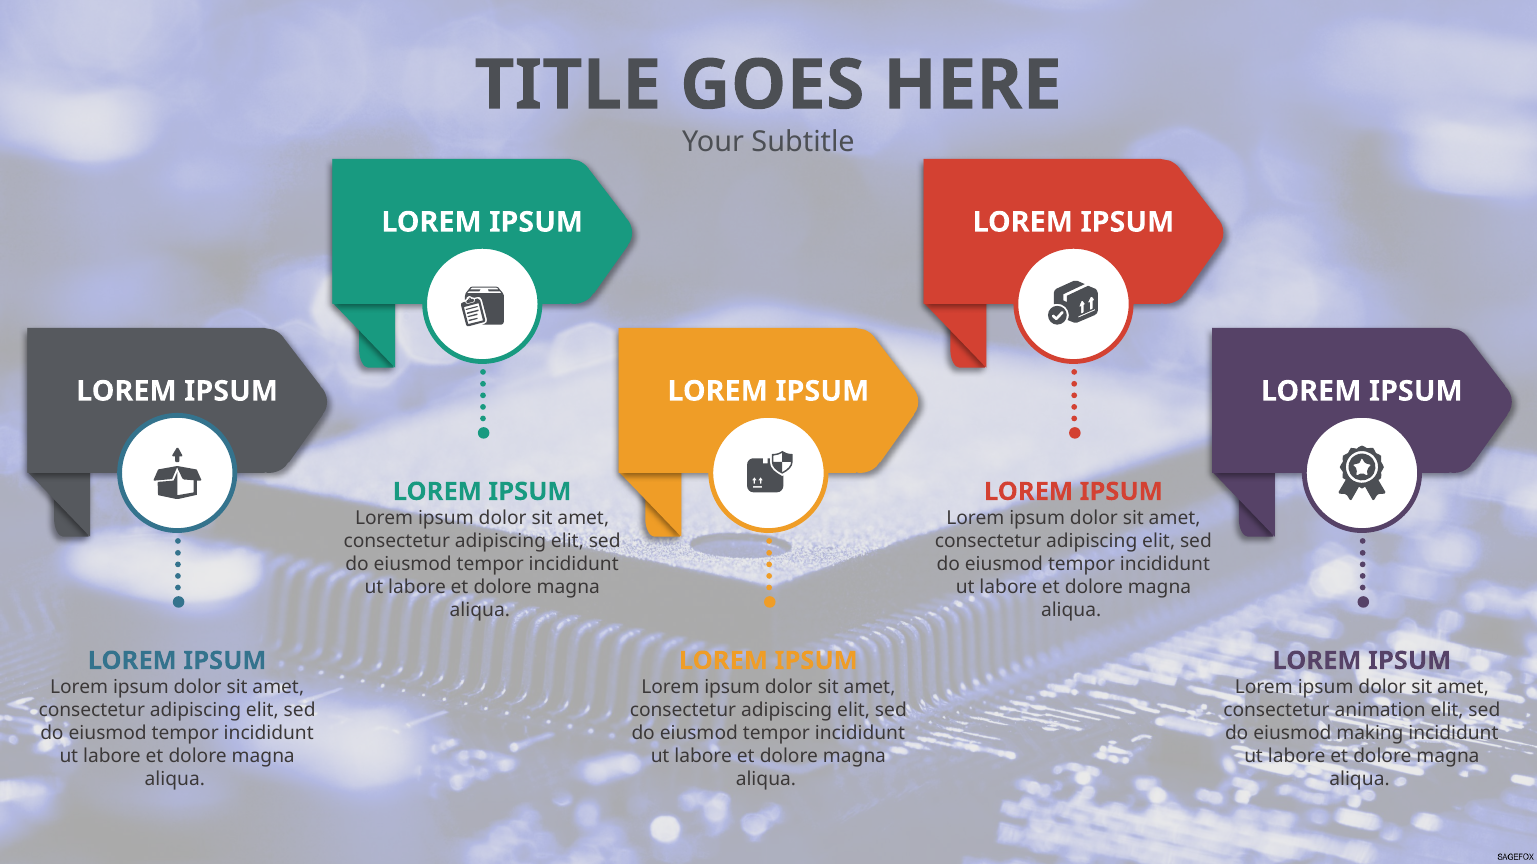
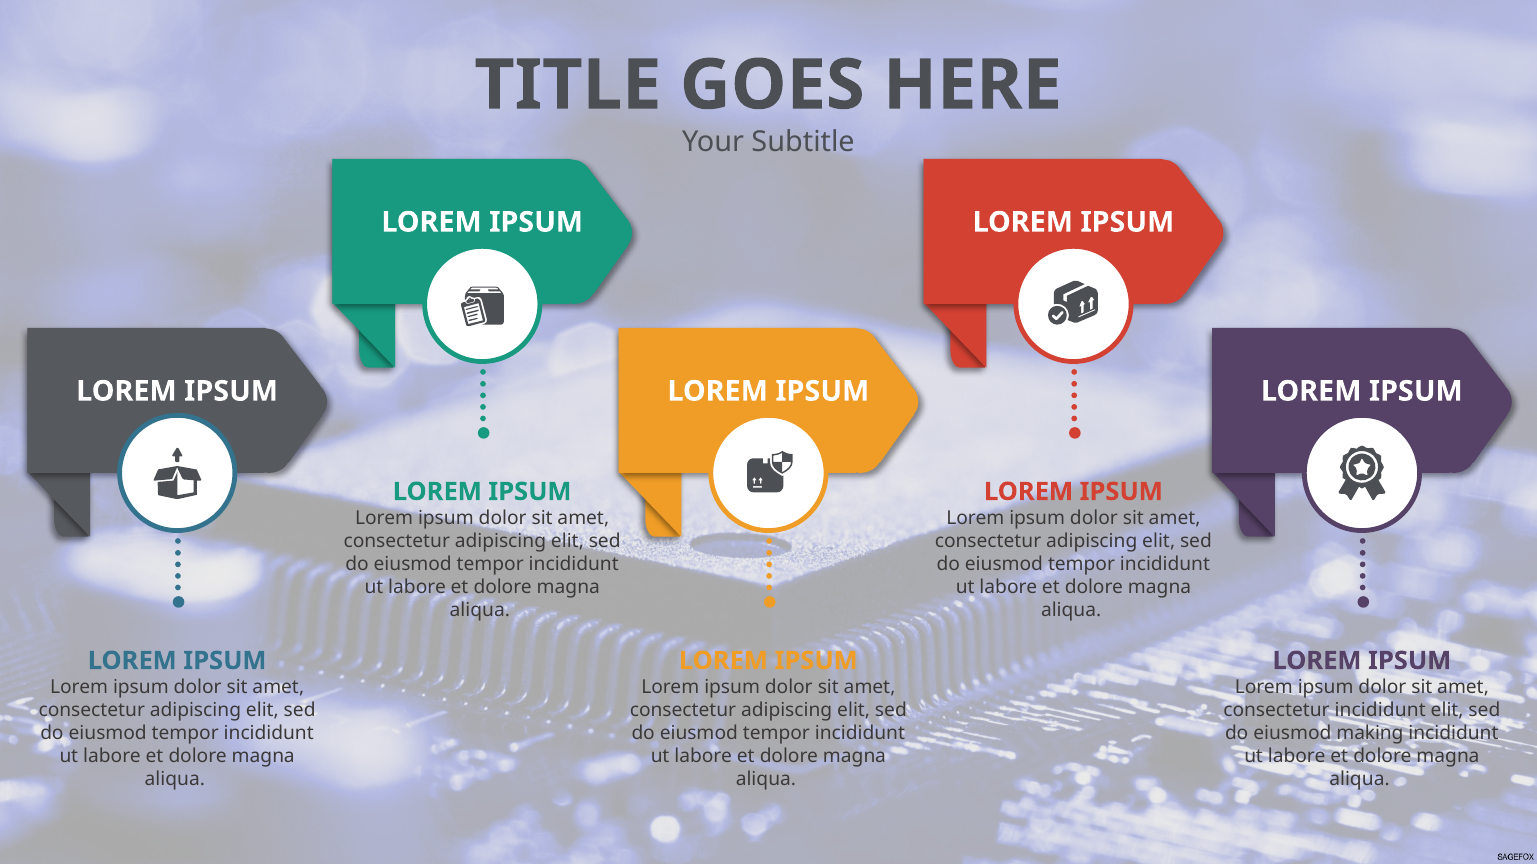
consectetur animation: animation -> incididunt (1380, 711)
